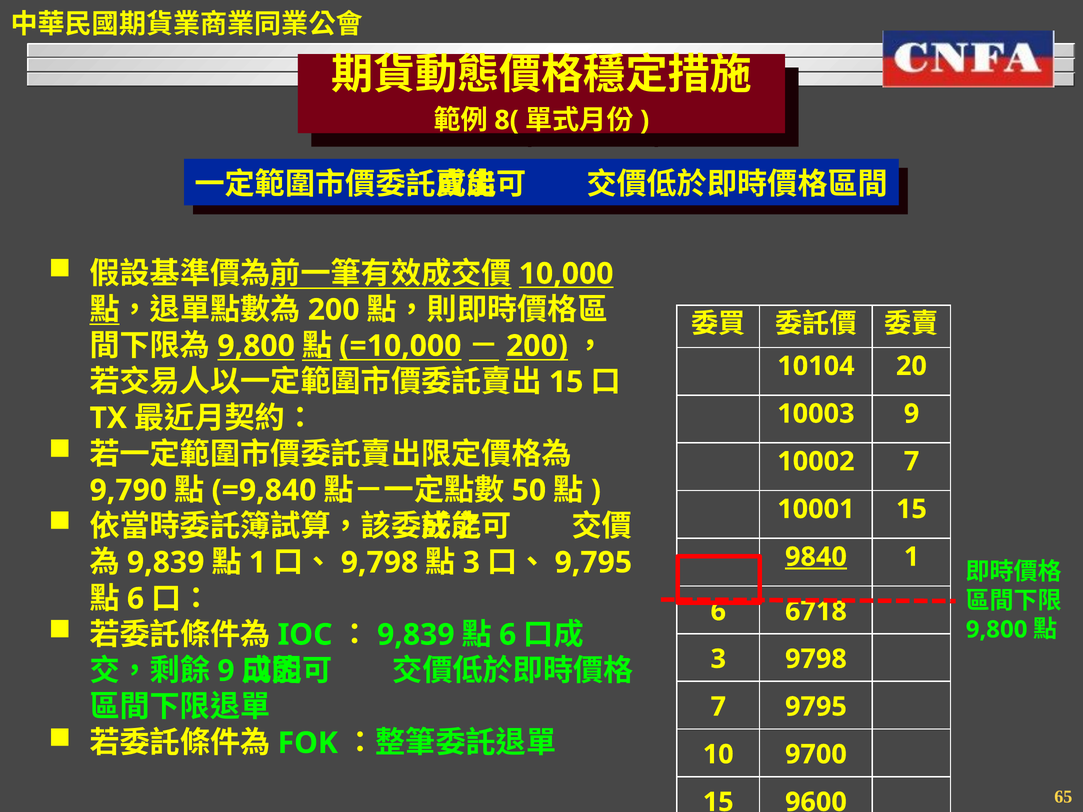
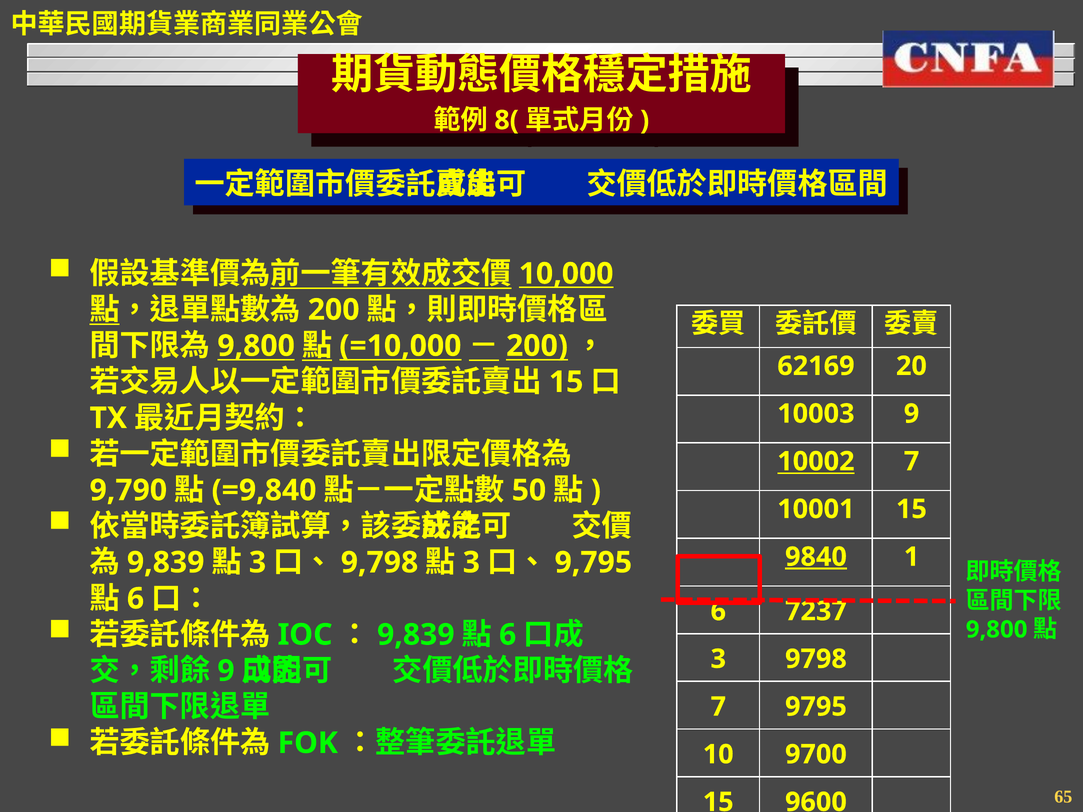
10104: 10104 -> 62169 (816, 366)
10002 underline: none -> present (816, 462)
1: 1 -> 3 (258, 563)
6718: 6718 -> 7237 (816, 611)
